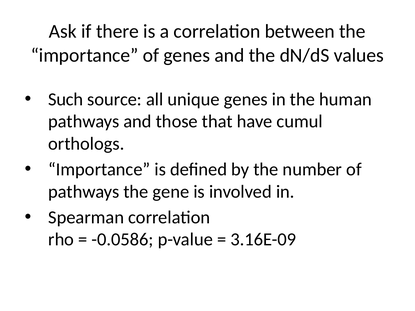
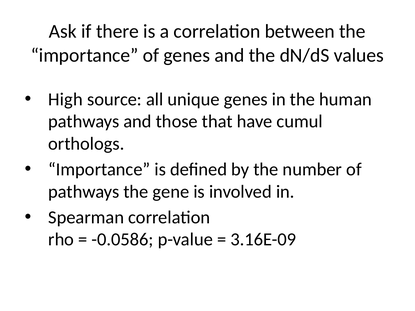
Such: Such -> High (66, 100)
